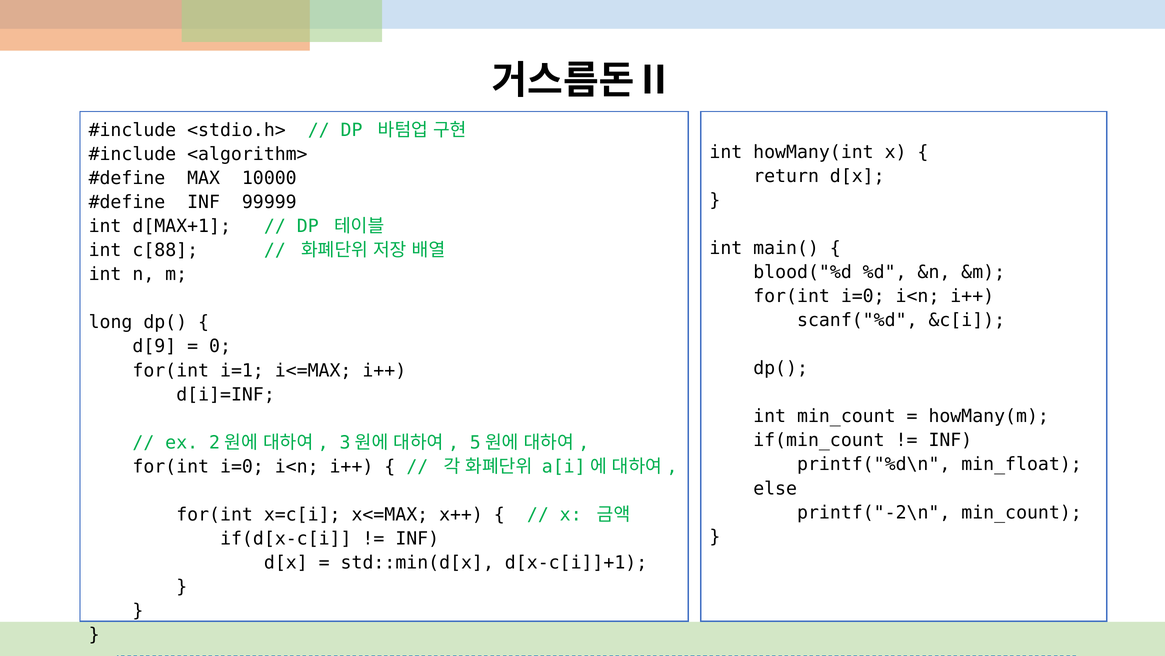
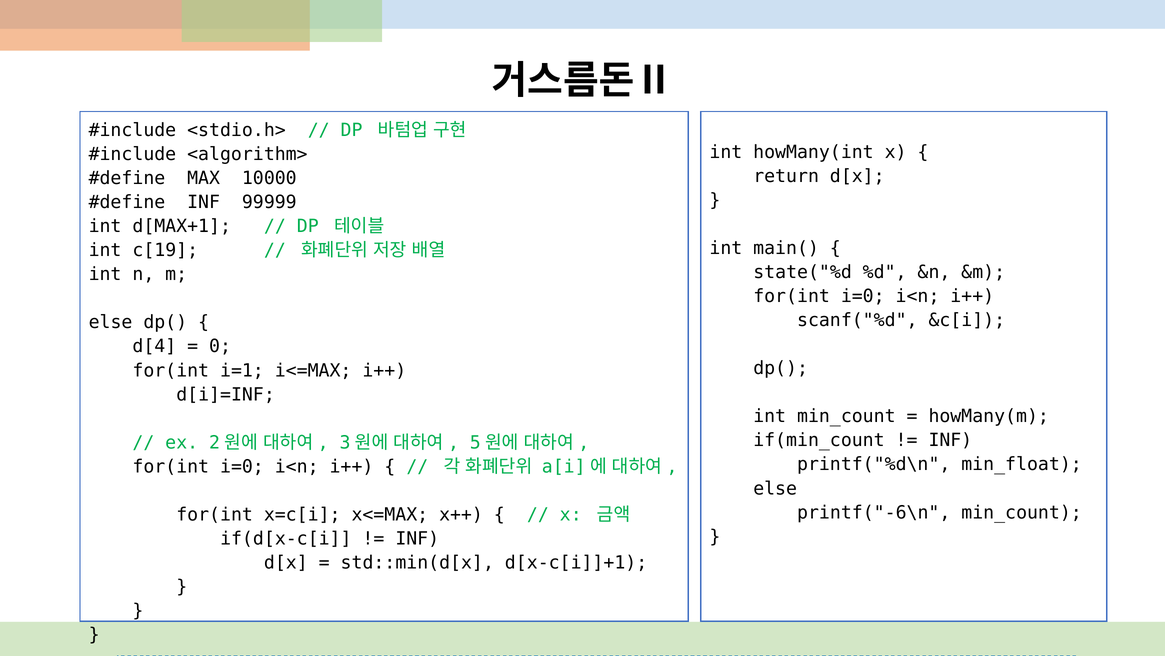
c[88: c[88 -> c[19 (165, 250)
blood("%d: blood("%d -> state("%d (803, 272)
long: long -> else (111, 322)
d[9: d[9 -> d[4 (154, 346)
printf("-2\n: printf("-2\n -> printf("-6\n (874, 512)
